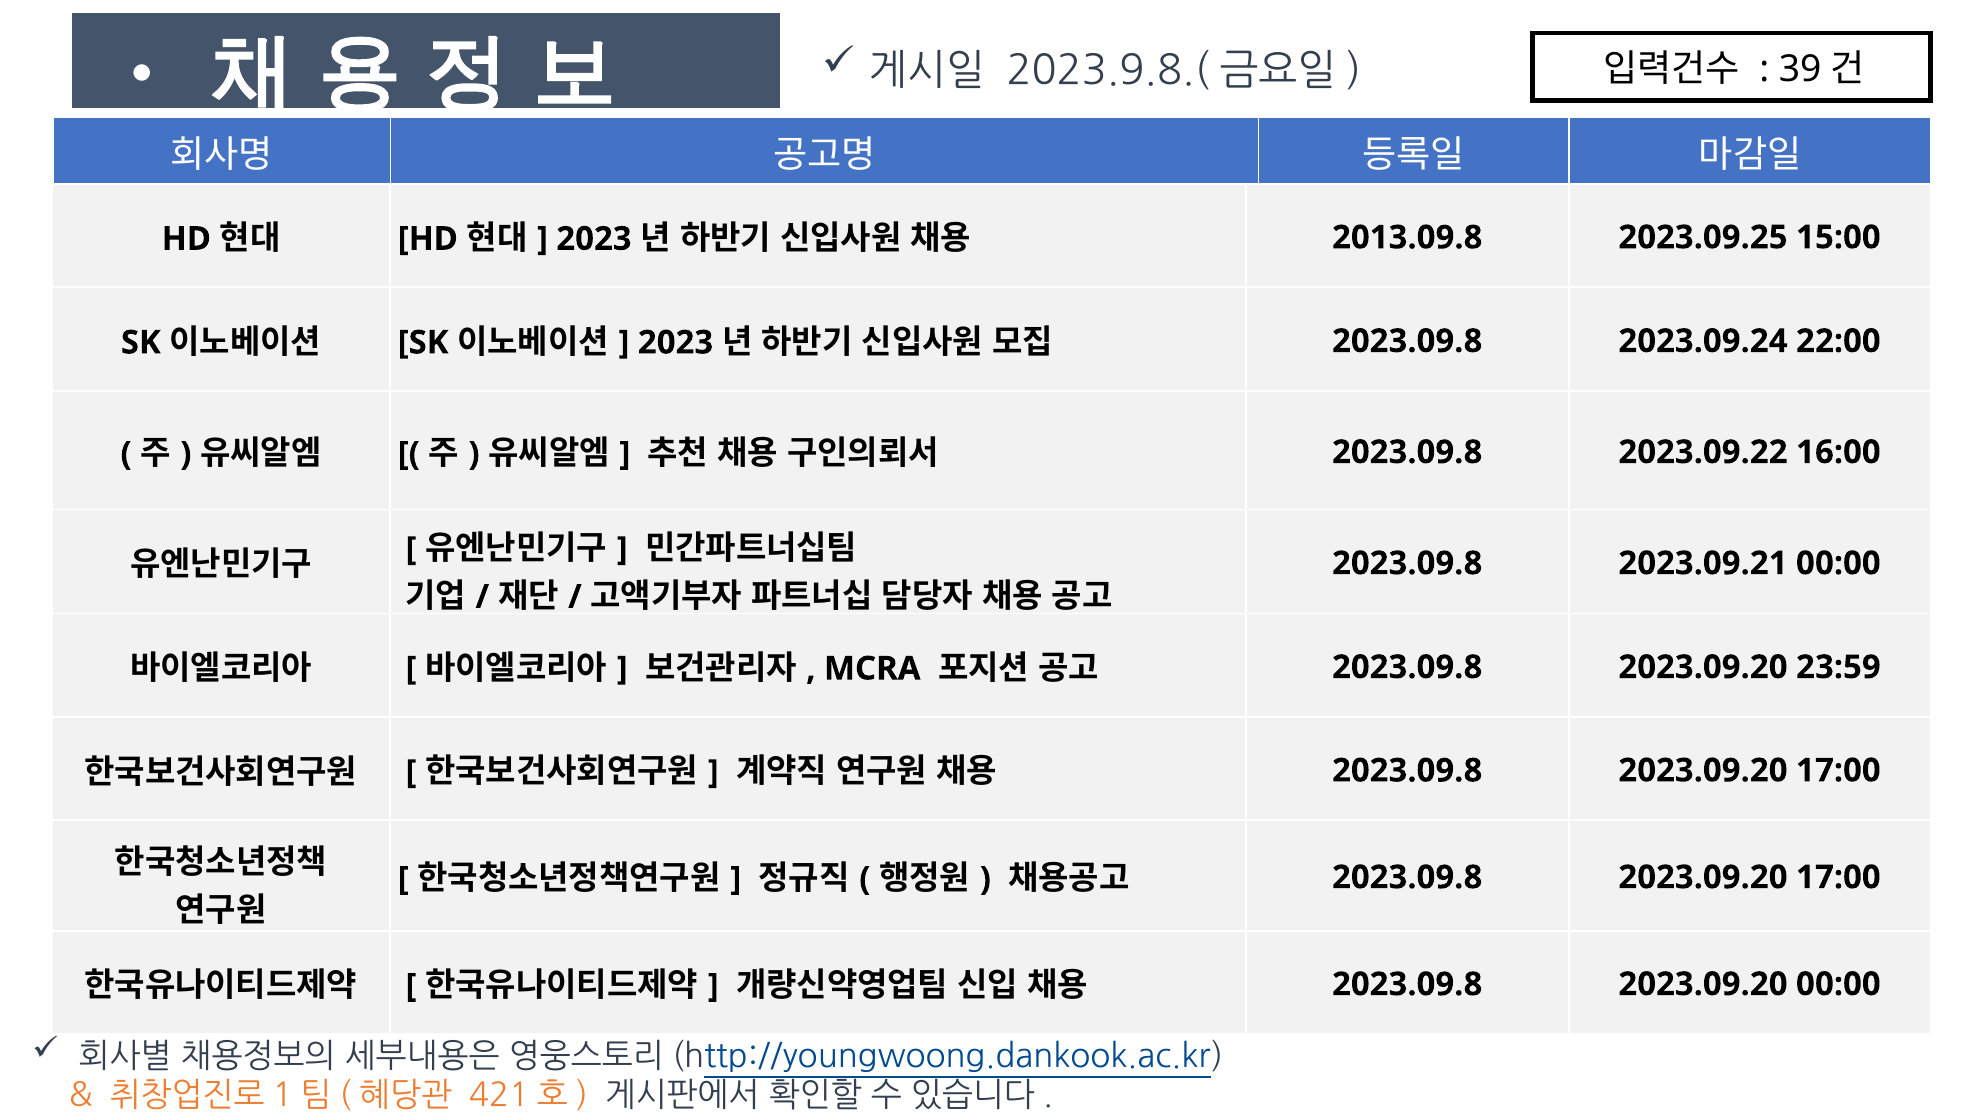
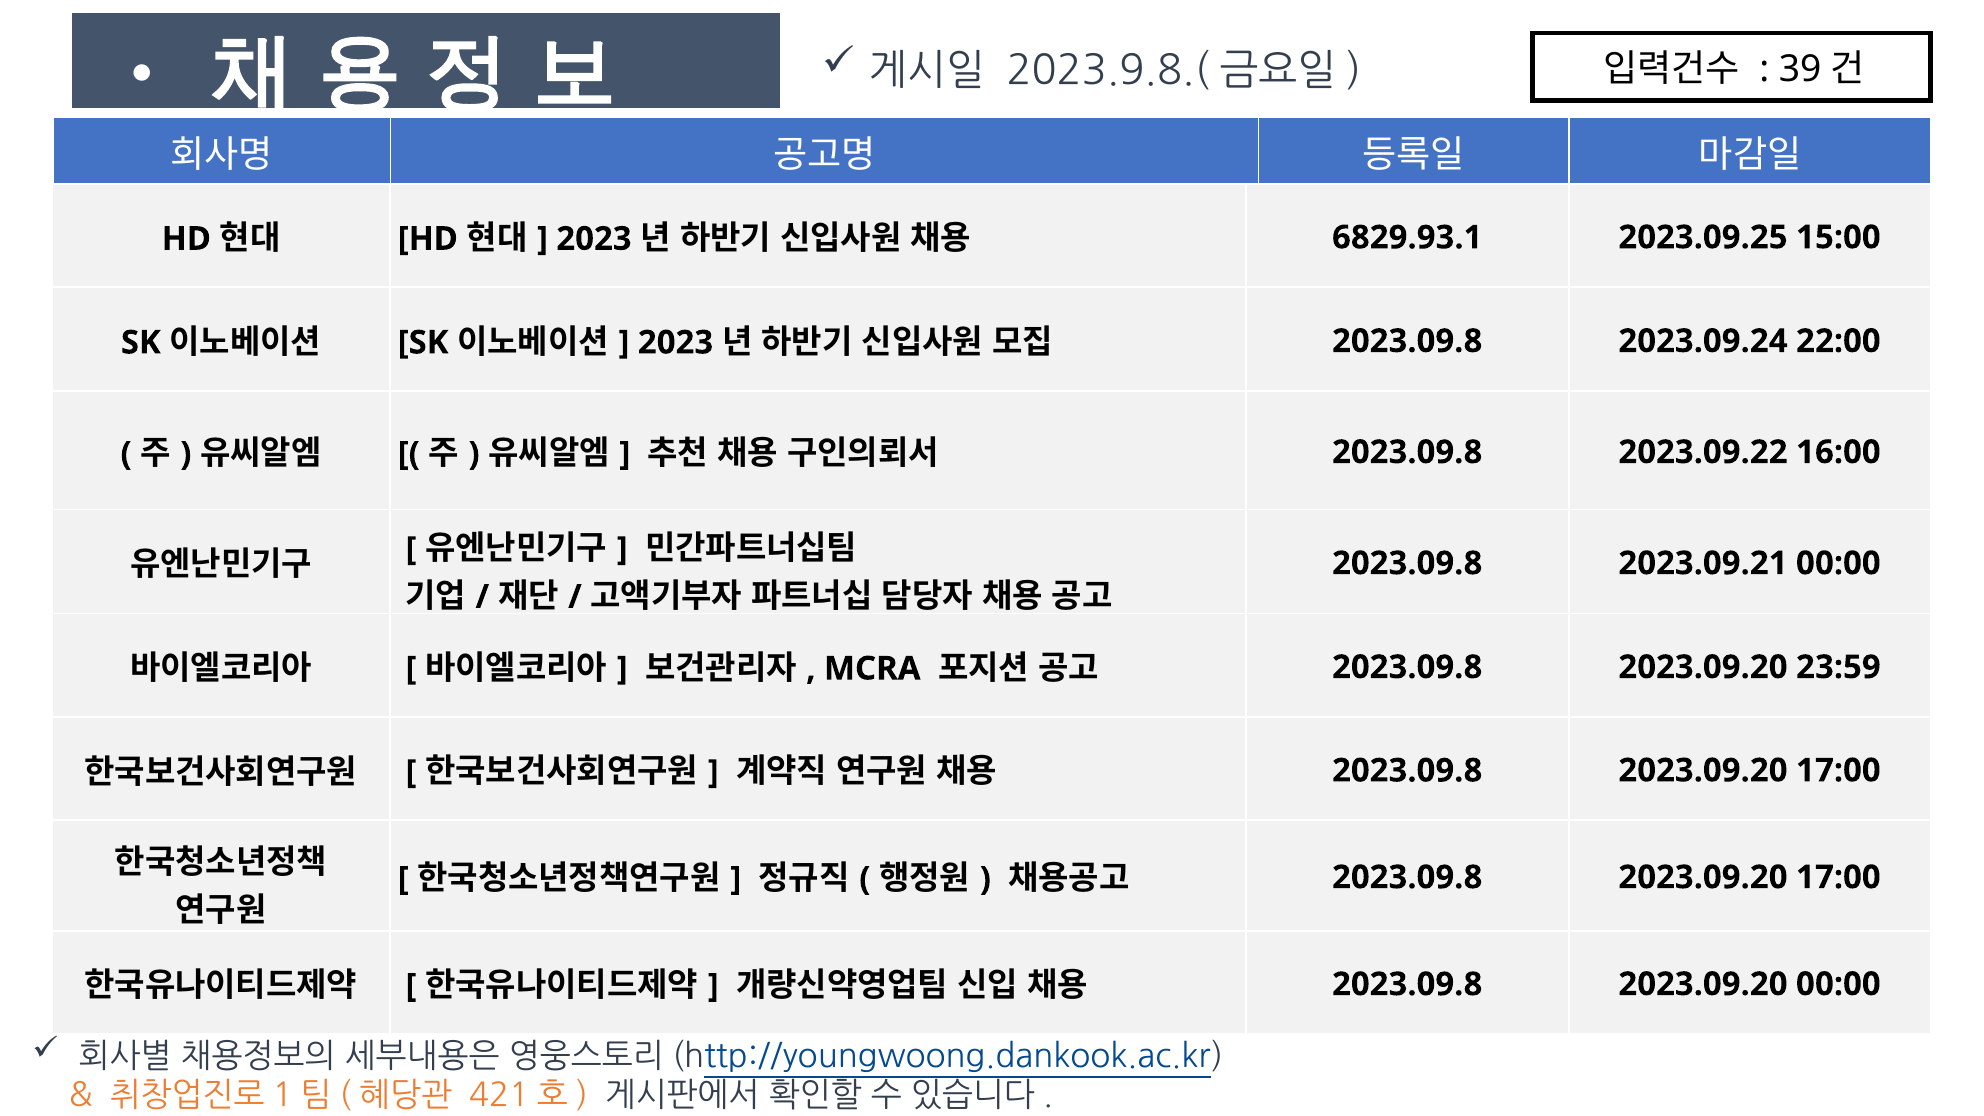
2013.09.8: 2013.09.8 -> 6829.93.1 (1407, 237)
